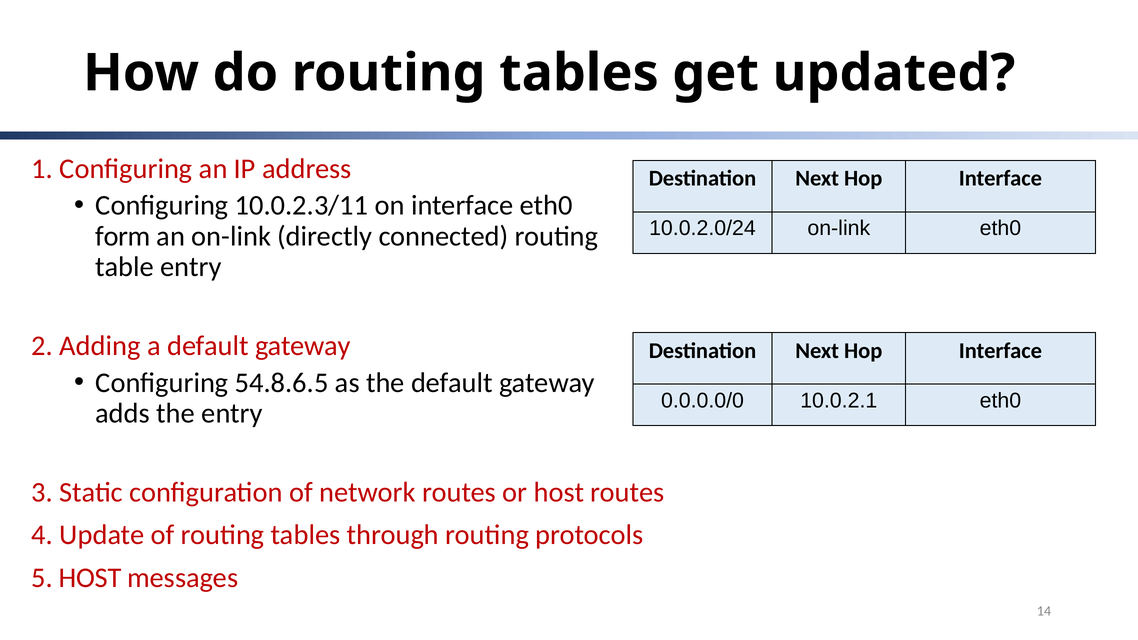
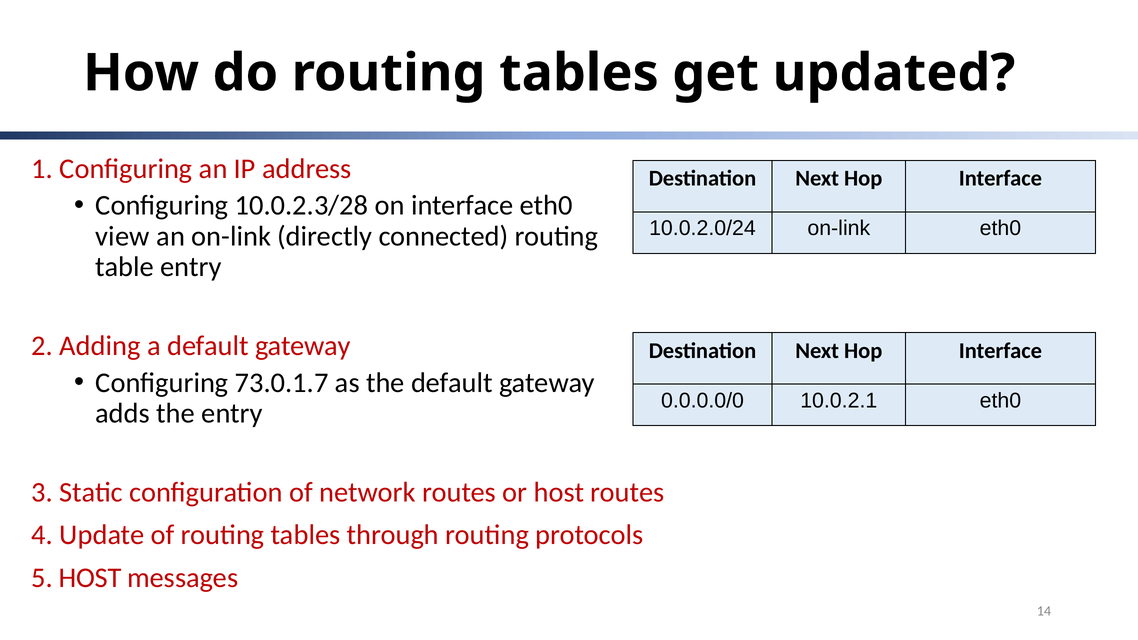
10.0.2.3/11: 10.0.2.3/11 -> 10.0.2.3/28 (302, 205)
form: form -> view (123, 236)
54.8.6.5: 54.8.6.5 -> 73.0.1.7 (282, 383)
